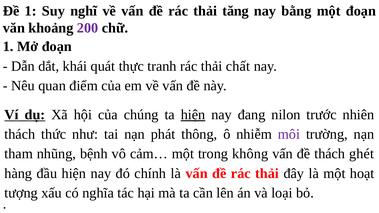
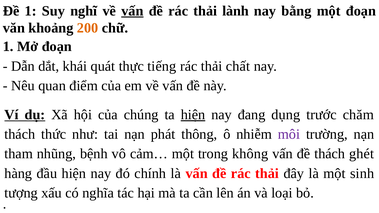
vấn underline: none -> present (132, 11)
tăng: tăng -> lành (236, 11)
200 colour: purple -> orange (88, 28)
tranh: tranh -> tiếng (162, 66)
nilon: nilon -> dụng (286, 115)
nhiên: nhiên -> chăm (358, 115)
hoạt: hoạt -> sinh (362, 174)
